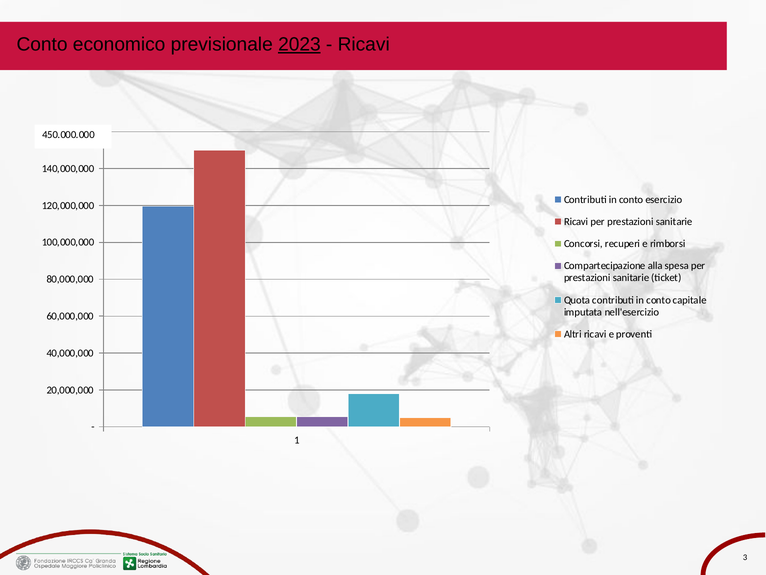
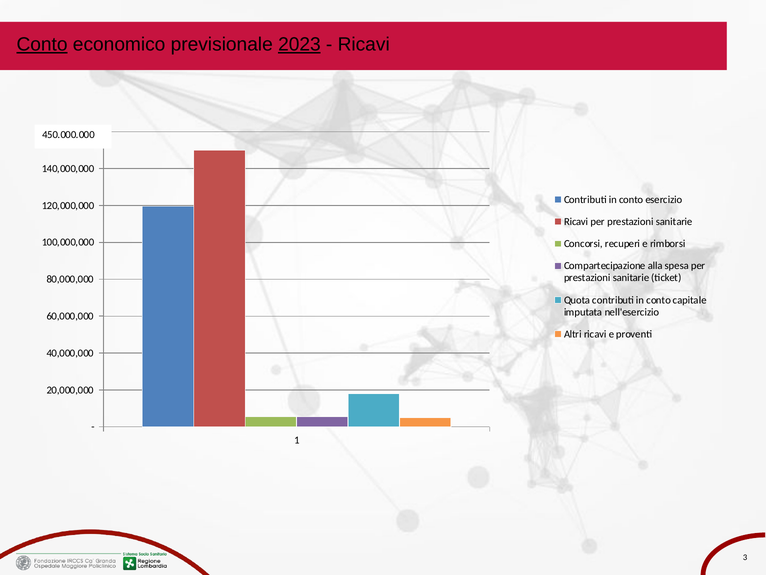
Conto underline: none -> present (42, 44)
